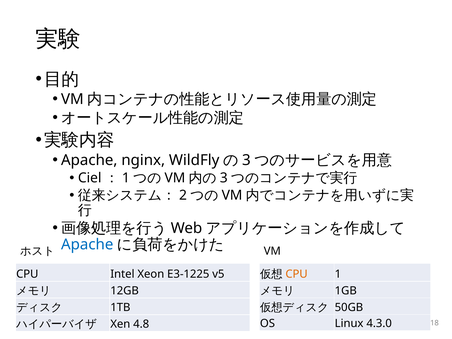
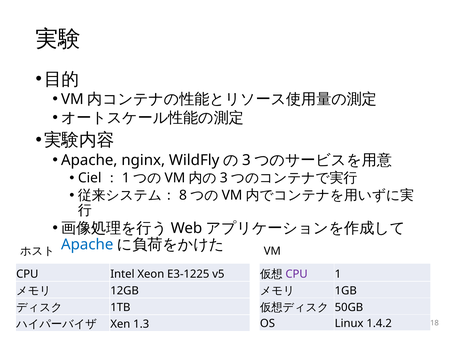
2: 2 -> 8 (183, 195)
CPU colour: orange -> purple (297, 274)
4.8: 4.8 -> 1.3 (141, 324)
4.3.0: 4.3.0 -> 1.4.2 (379, 323)
